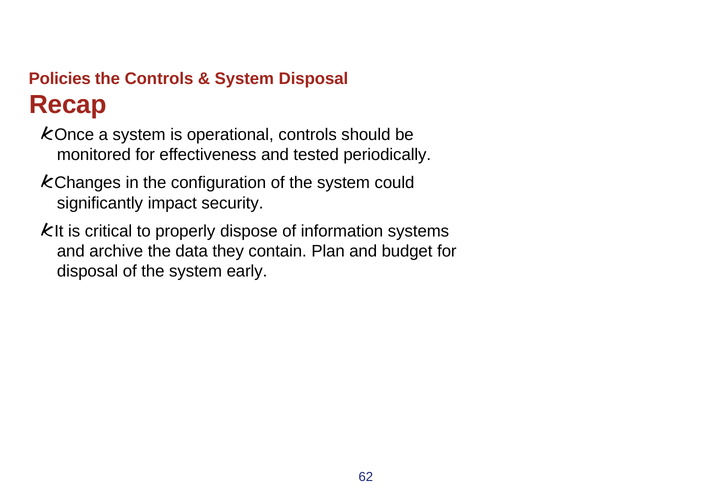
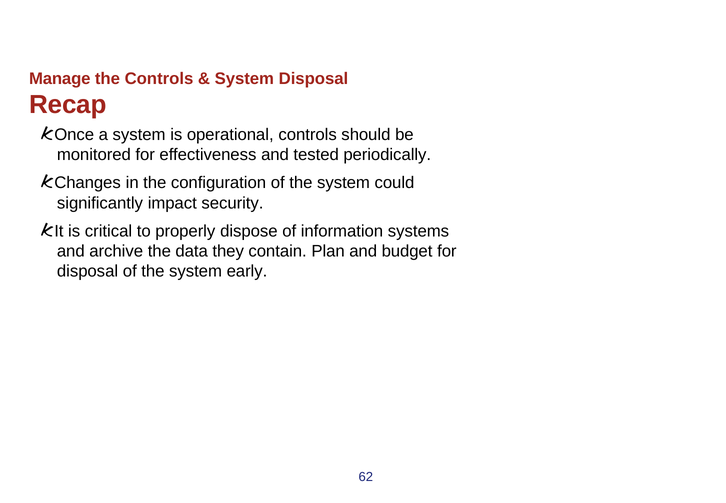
Policies: Policies -> Manage (60, 79)
